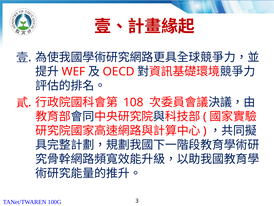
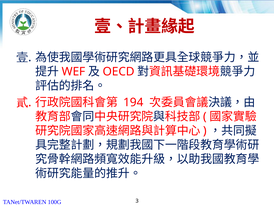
108: 108 -> 194 (133, 102)
